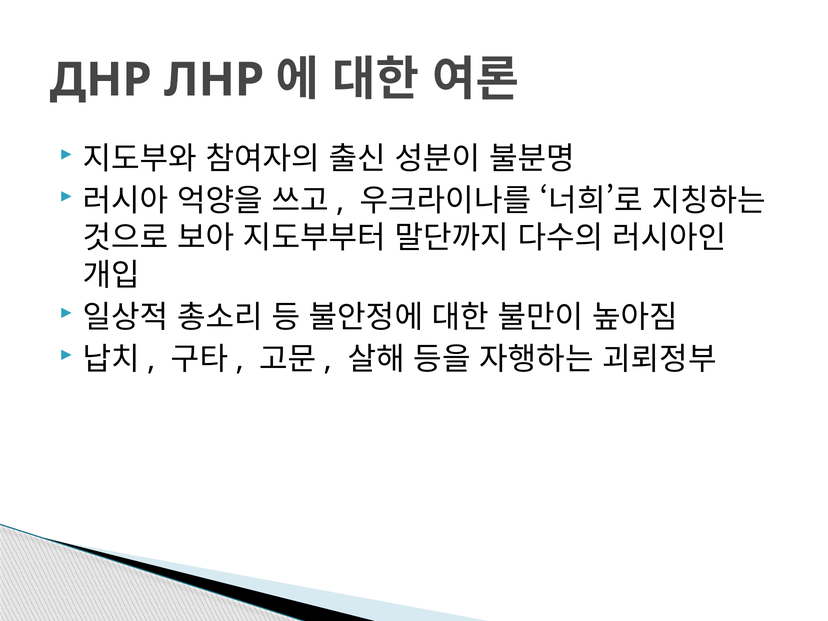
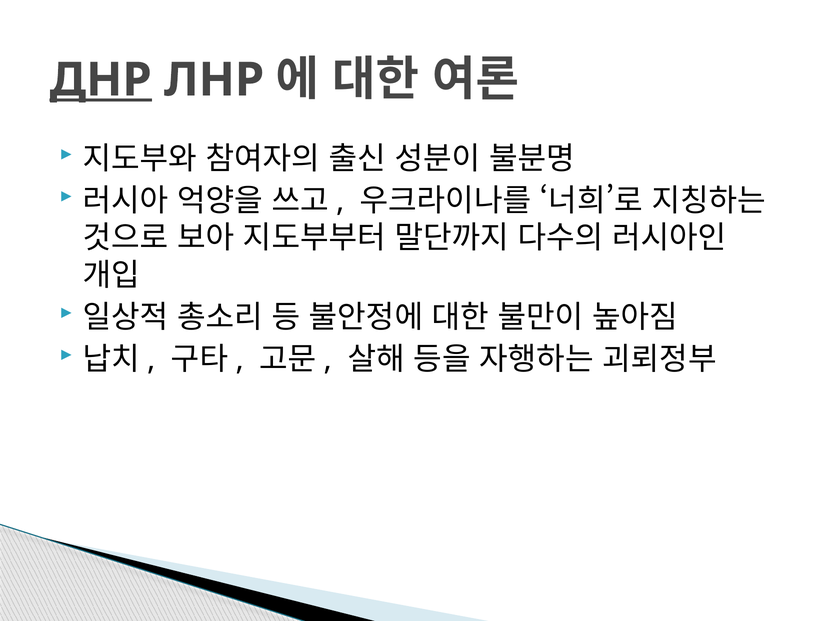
ДНР underline: none -> present (101, 80)
